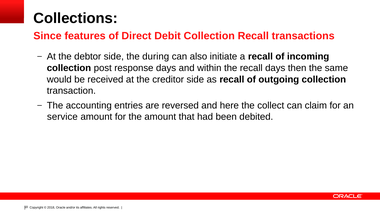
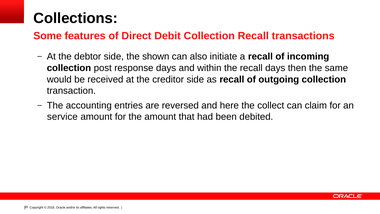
Since: Since -> Some (48, 36)
during: during -> shown (156, 56)
